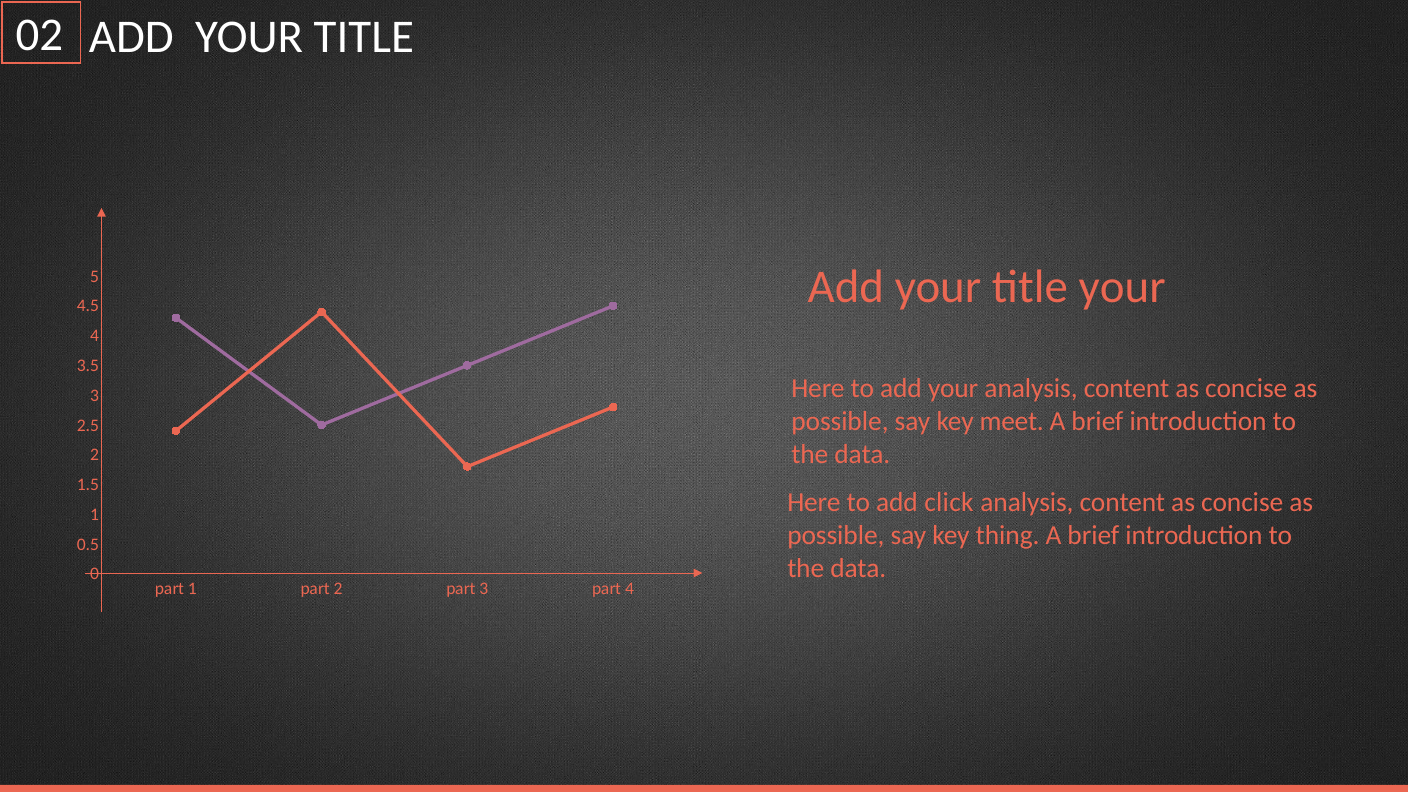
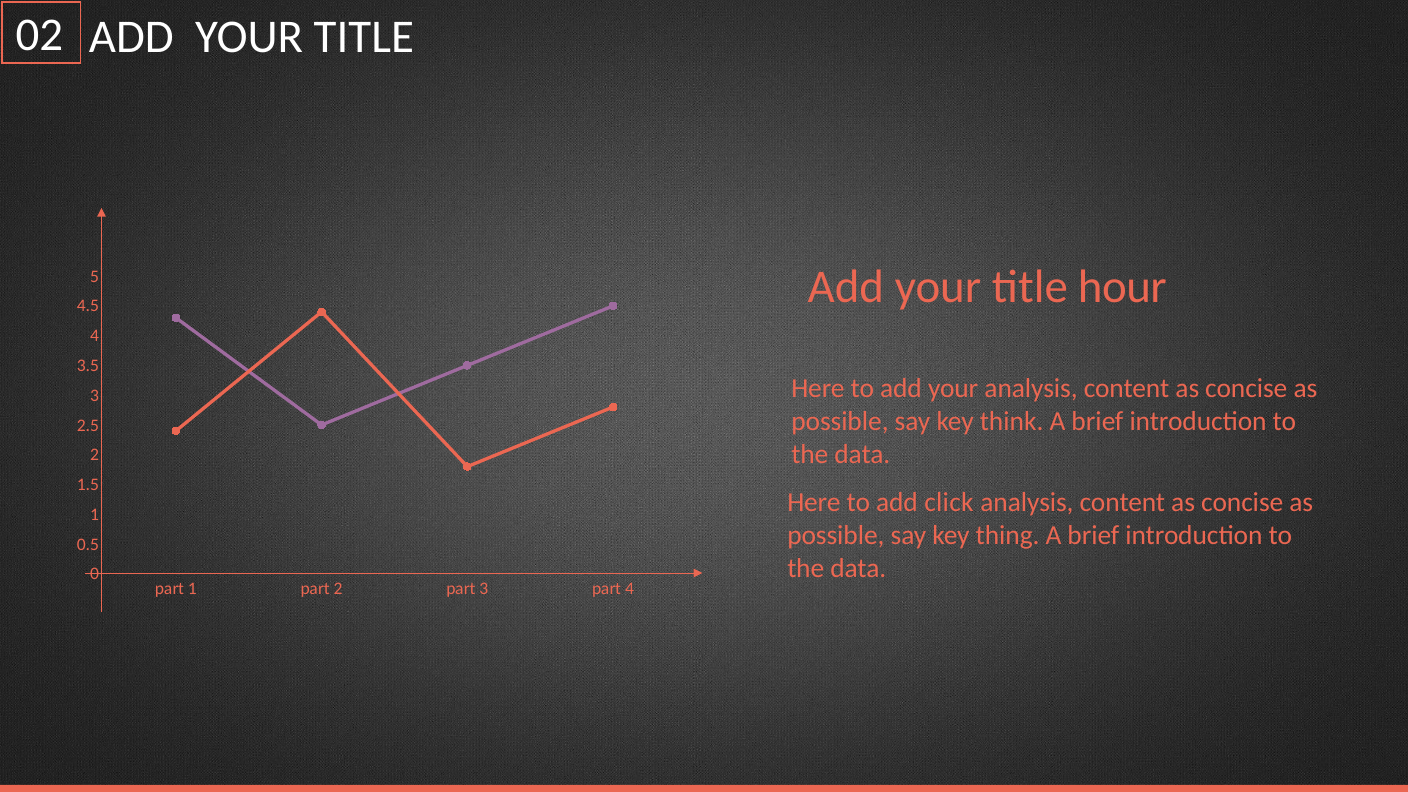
title your: your -> hour (1122, 287)
meet: meet -> think (1012, 421)
